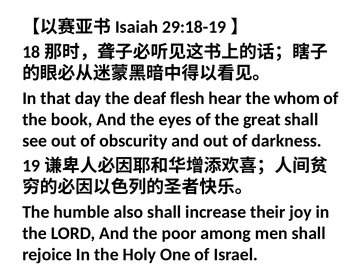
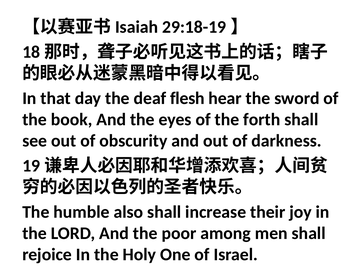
whom: whom -> sword (297, 98)
great: great -> forth (262, 119)
